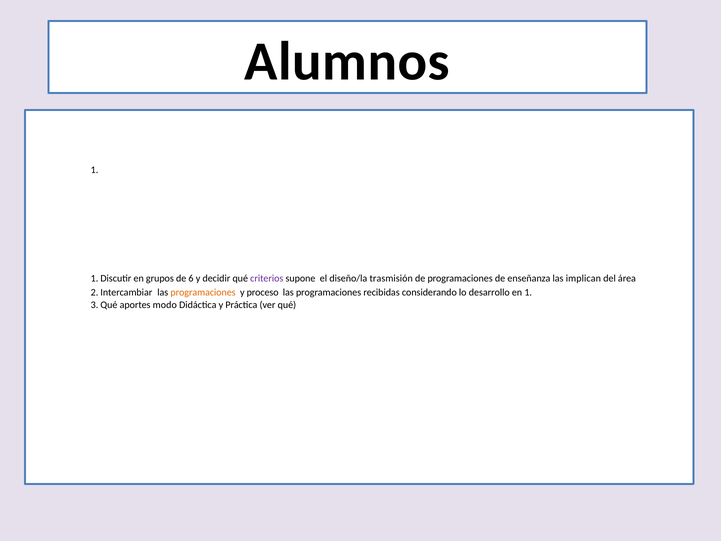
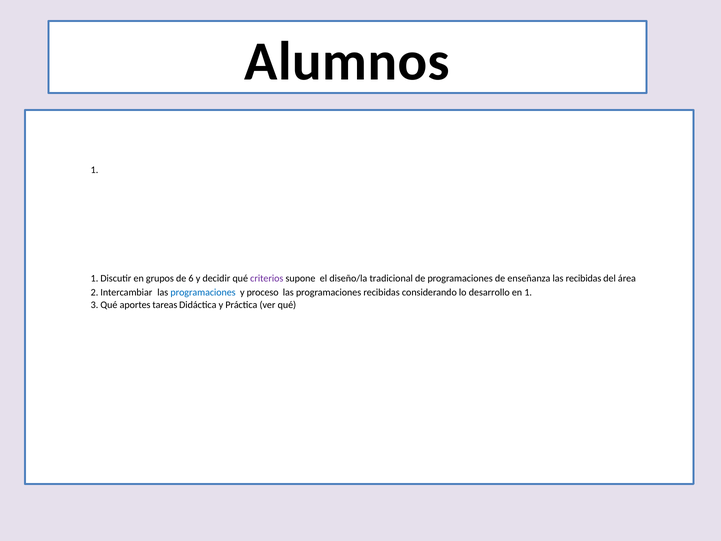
trasmisión: trasmisión -> tradicional (391, 278)
las implican: implican -> recibidas (583, 278)
programaciones colour: orange -> blue (203, 292)
modo: modo -> tareas (165, 305)
